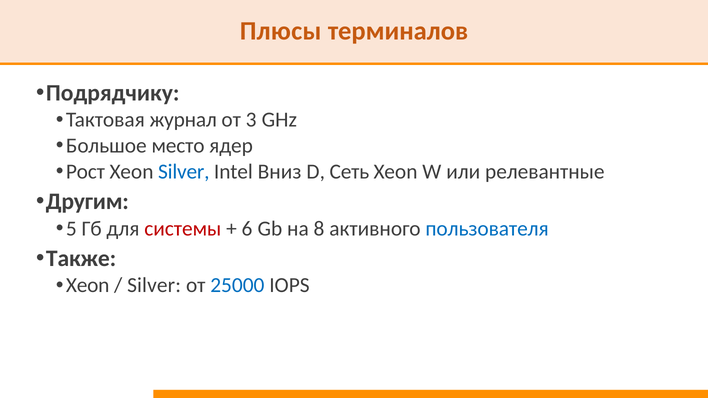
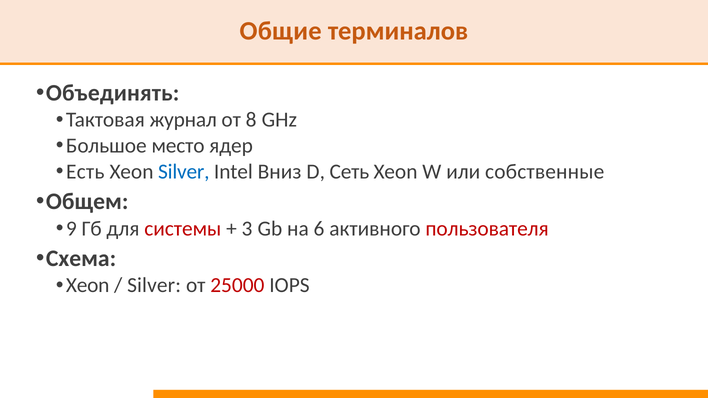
Плюсы: Плюсы -> Общие (281, 31)
Подрядчику: Подрядчику -> Объединять (113, 93)
3: 3 -> 8 (251, 120)
Рост: Рост -> Есть (85, 172)
релевантные: релевантные -> собственные (545, 172)
Другим: Другим -> Общем (87, 202)
5: 5 -> 9 (71, 229)
6: 6 -> 3 (247, 229)
8: 8 -> 6 (319, 229)
пользователя colour: blue -> red (487, 229)
Также: Также -> Схема (81, 258)
25000 colour: blue -> red (237, 286)
